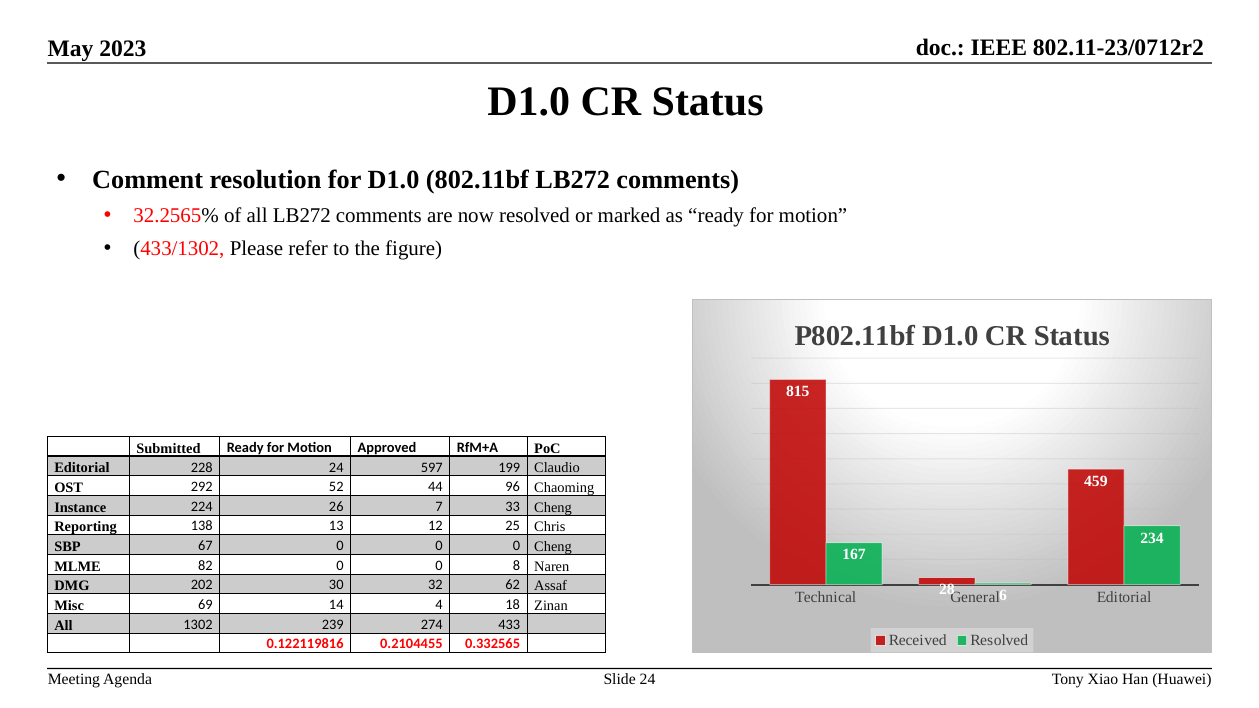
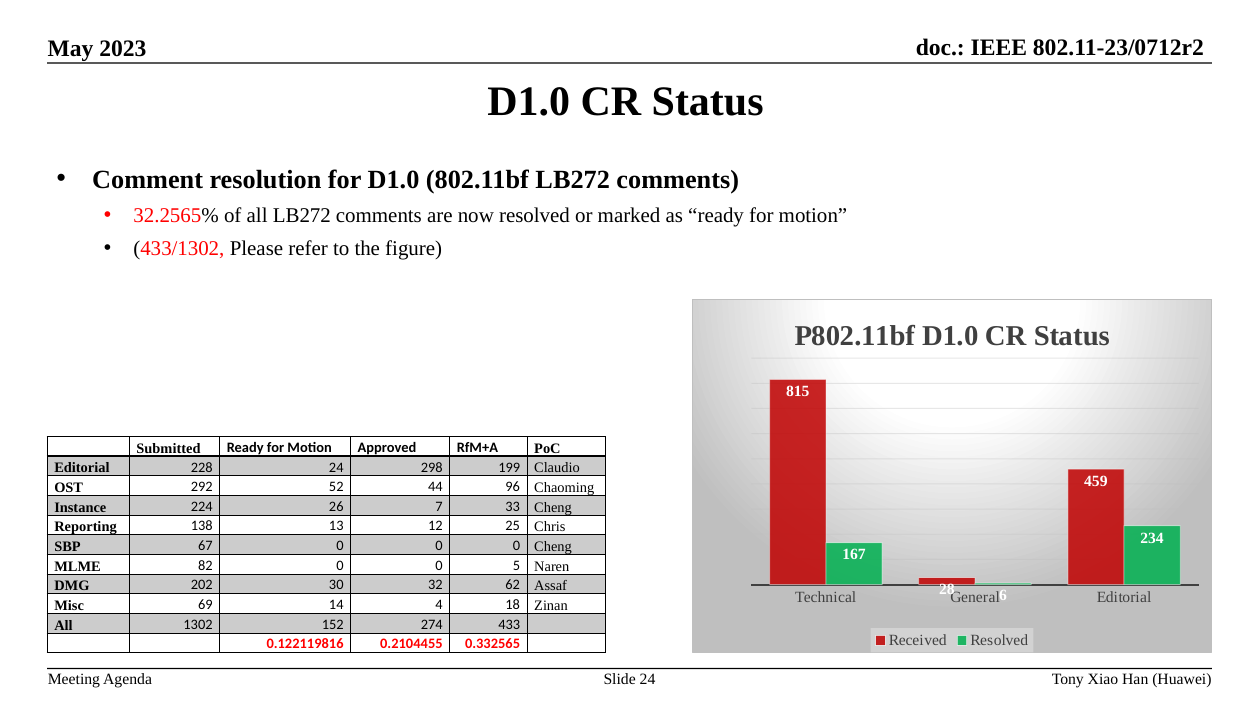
597: 597 -> 298 (432, 467)
8: 8 -> 5 (517, 566)
239: 239 -> 152 (333, 625)
